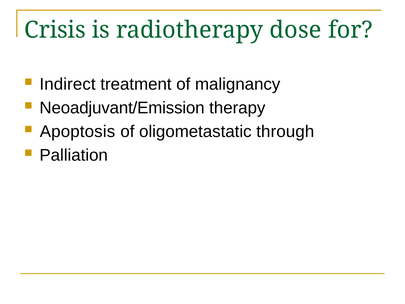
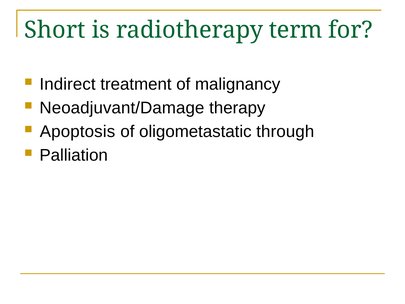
Crisis: Crisis -> Short (55, 30)
dose: dose -> term (296, 30)
Neoadjuvant/Emission: Neoadjuvant/Emission -> Neoadjuvant/Damage (122, 108)
